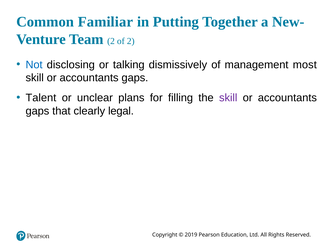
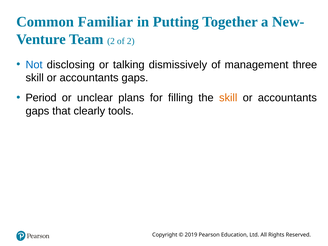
most: most -> three (305, 65)
Talent: Talent -> Period (41, 98)
skill colour: purple -> orange (228, 98)
legal: legal -> tools (121, 111)
